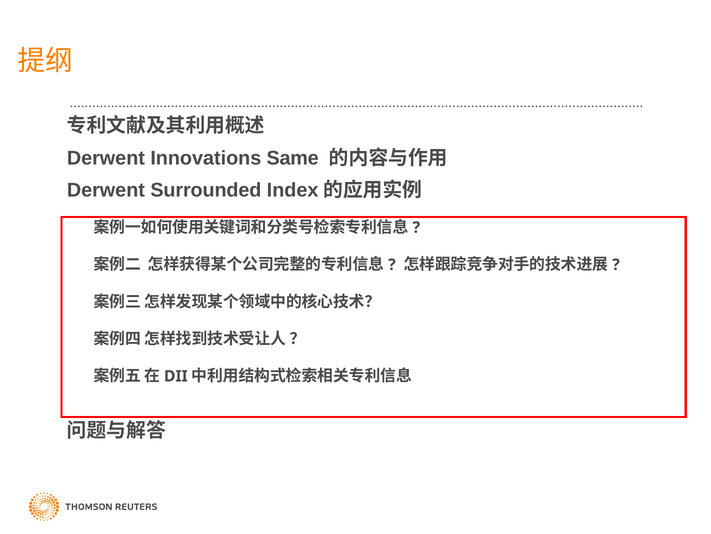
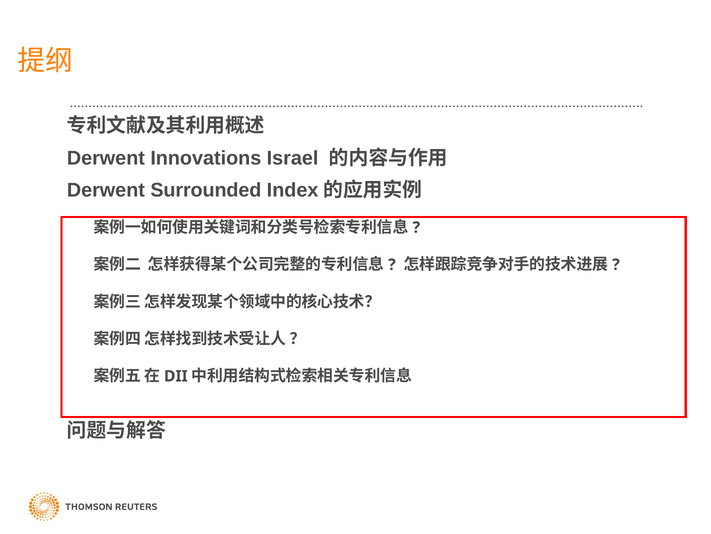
Same: Same -> Israel (293, 158)
